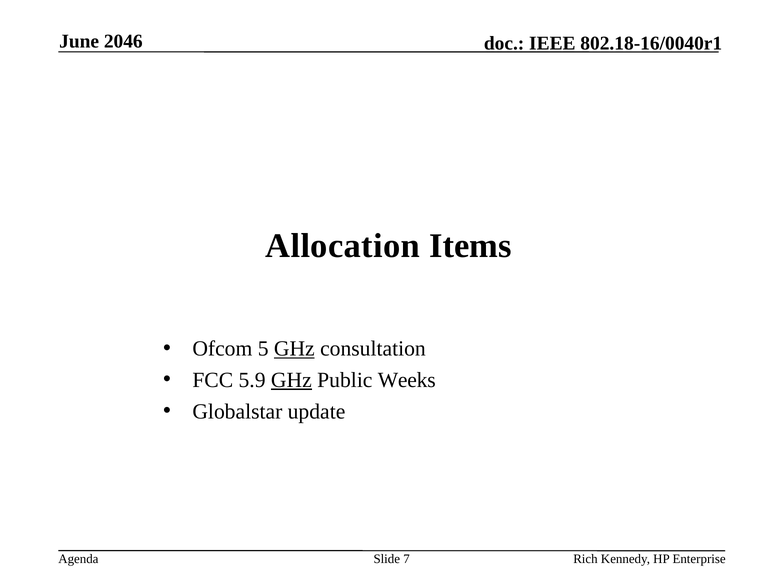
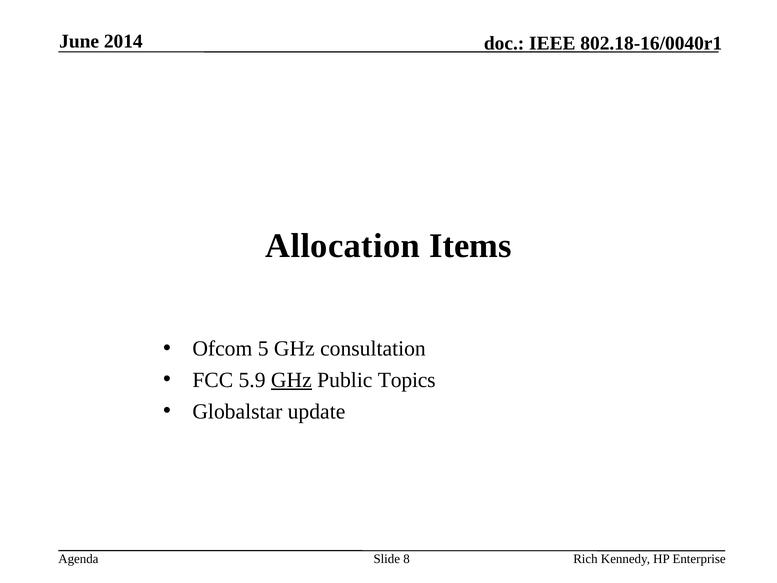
2046: 2046 -> 2014 (123, 41)
GHz underline: present -> none (294, 349)
Weeks: Weeks -> Topics (407, 380)
7: 7 -> 8 (407, 559)
